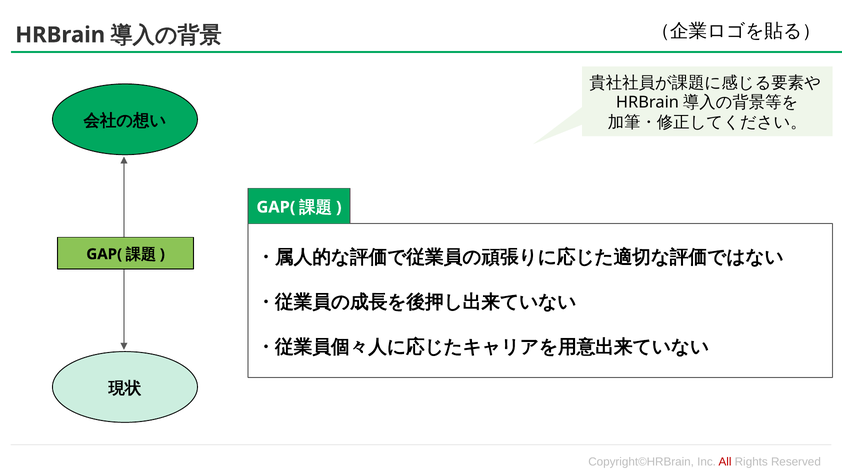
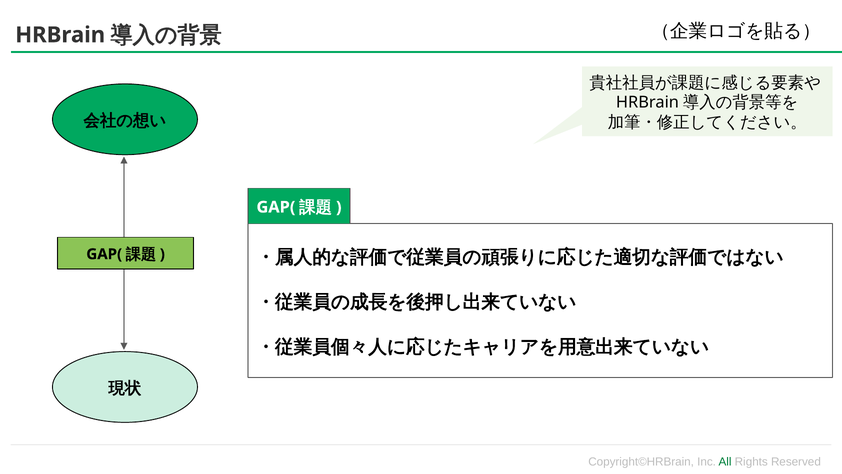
All colour: red -> green (725, 462)
